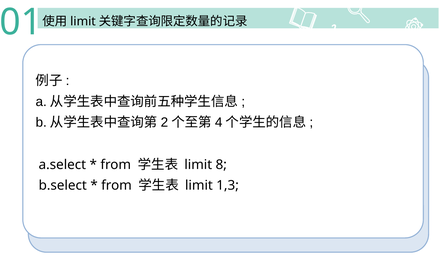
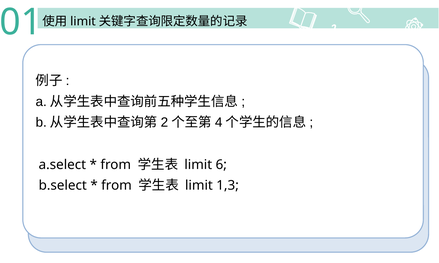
8: 8 -> 6 (221, 165)
